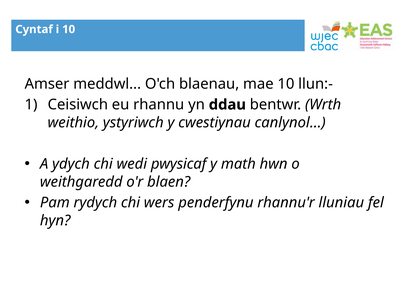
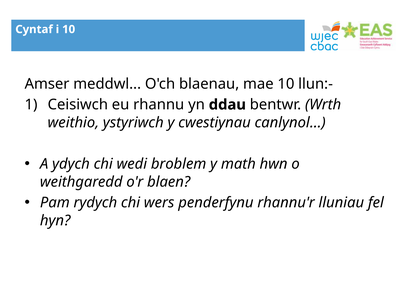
pwysicaf: pwysicaf -> broblem (179, 164)
